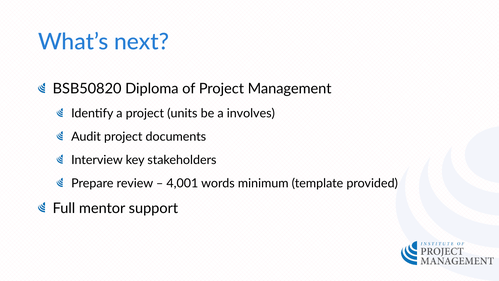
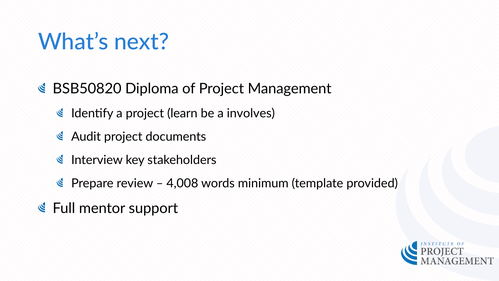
units: units -> learn (182, 113)
4,001: 4,001 -> 4,008 (182, 183)
